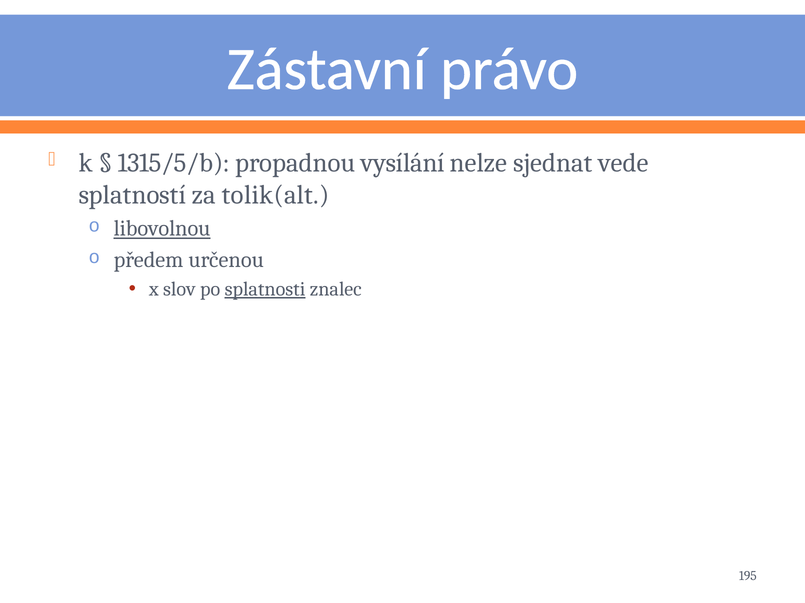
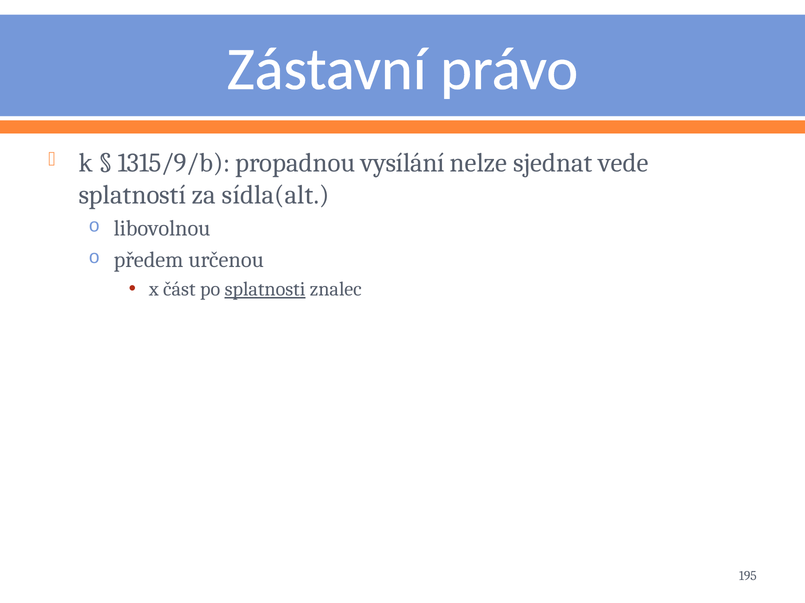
1315/5/b: 1315/5/b -> 1315/9/b (174, 163)
tolik(alt: tolik(alt -> sídla(alt (276, 195)
libovolnou underline: present -> none (162, 229)
slov: slov -> část (179, 289)
